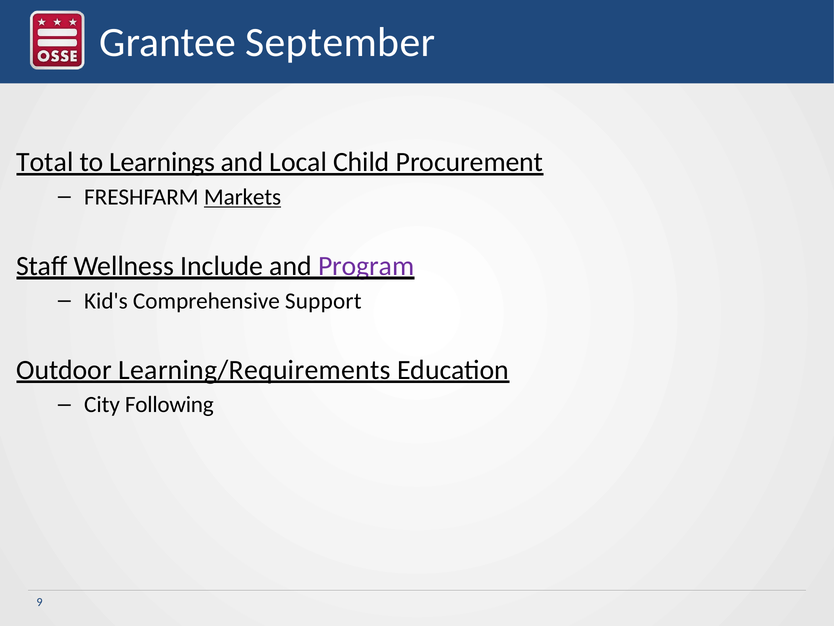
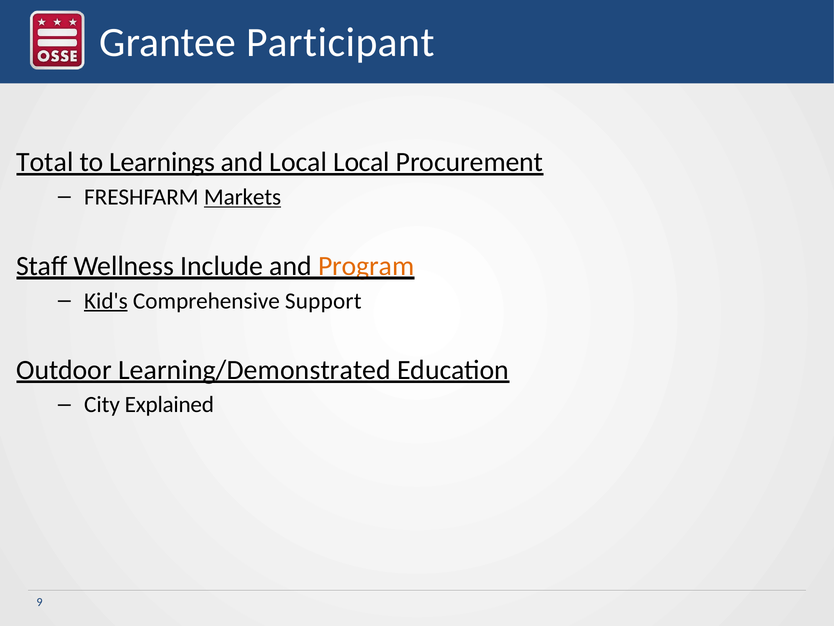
September: September -> Participant (340, 42)
Local Child: Child -> Local (361, 162)
Program colour: purple -> orange (366, 266)
Kid's underline: none -> present (106, 301)
Learning/Requirements: Learning/Requirements -> Learning/Demonstrated (255, 370)
Following: Following -> Explained (169, 404)
